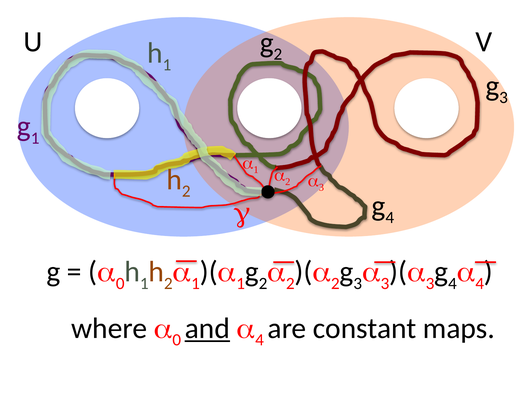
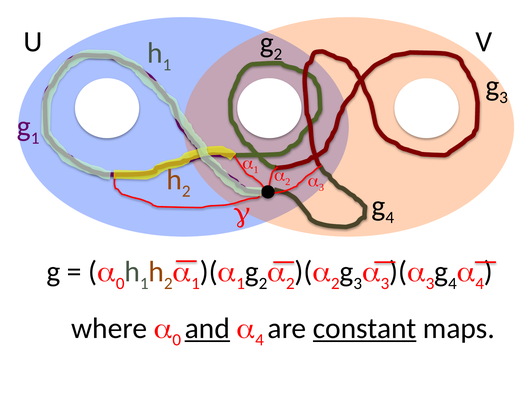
constant underline: none -> present (365, 328)
